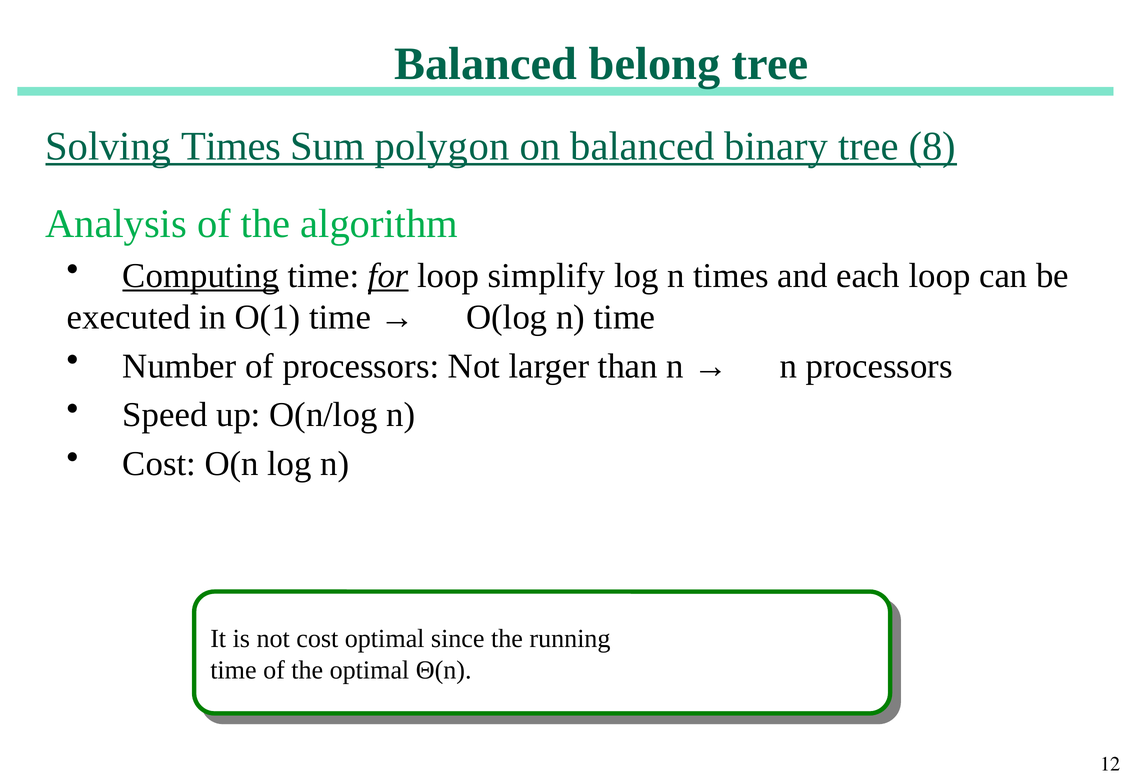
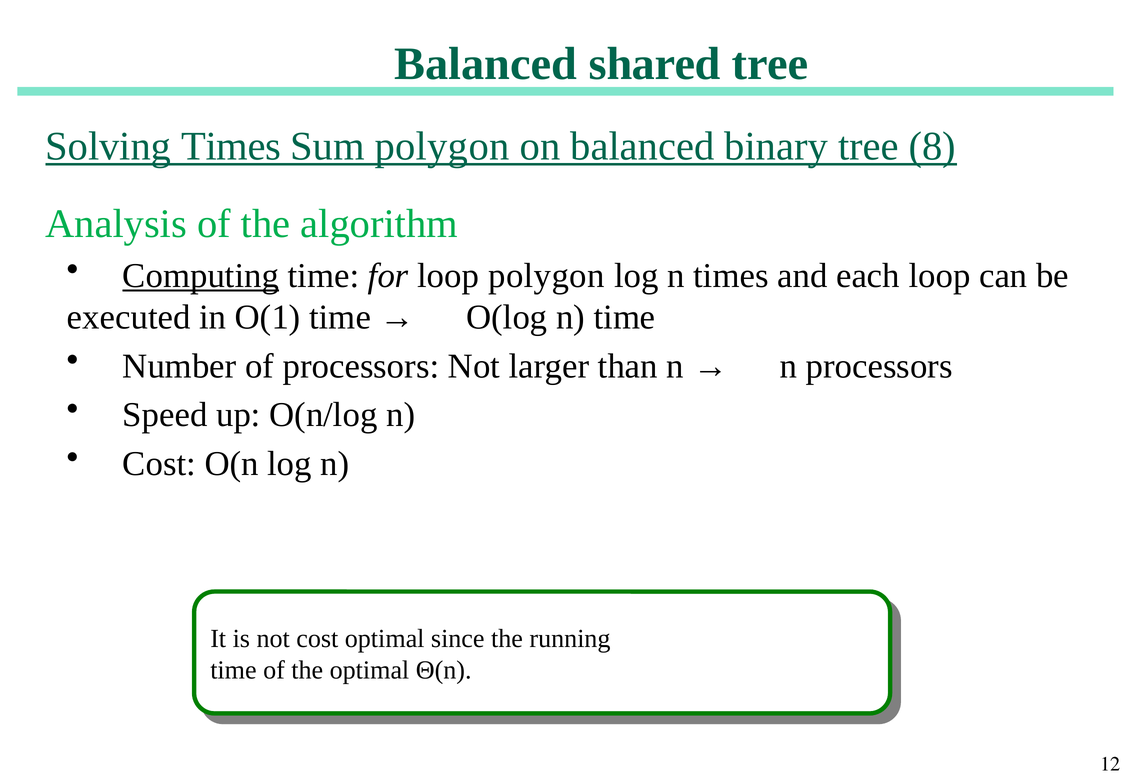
belong: belong -> shared (655, 64)
for underline: present -> none (388, 276)
loop simplify: simplify -> polygon (546, 276)
